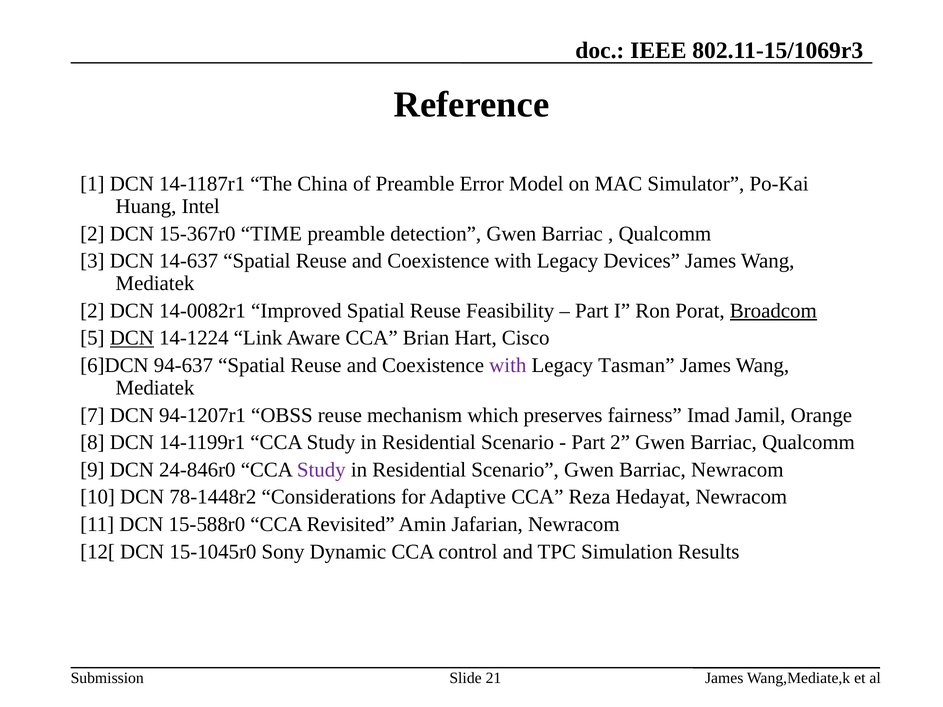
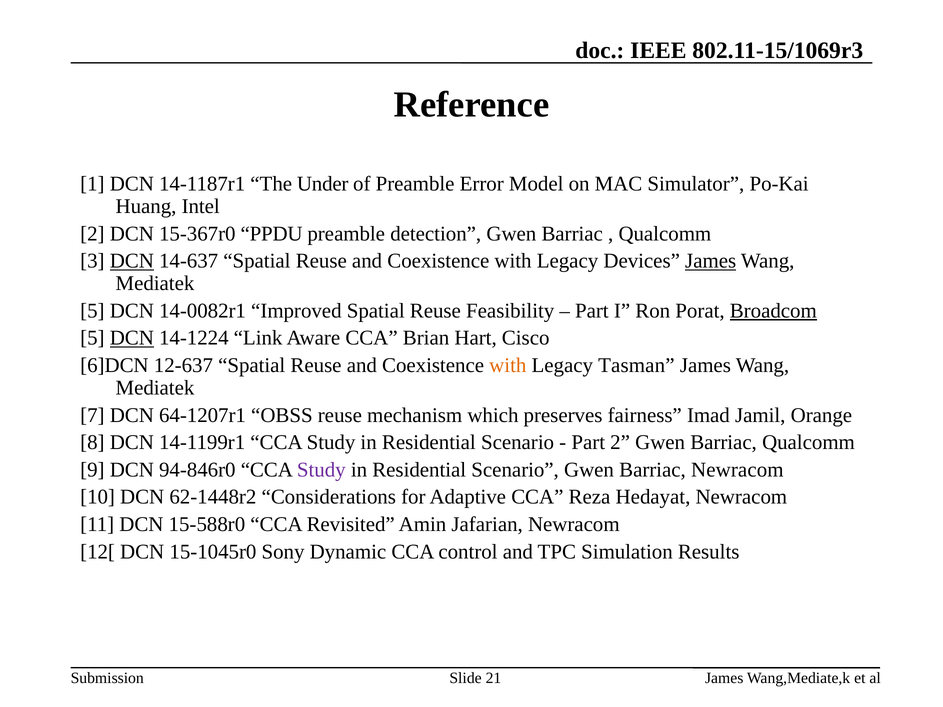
China: China -> Under (323, 184)
TIME: TIME -> PPDU (272, 234)
DCN underline: none -> present (132, 261)
James underline: none -> present (711, 261)
2: 2 -> 5 (92, 311)
94-637: 94-637 -> 12-637 (183, 365)
with colour: purple -> orange (508, 365)
94-1207r1: 94-1207r1 -> 64-1207r1 (202, 415)
24-846r0: 24-846r0 -> 94-846r0 (197, 470)
78-1448r2: 78-1448r2 -> 62-1448r2 (213, 497)
